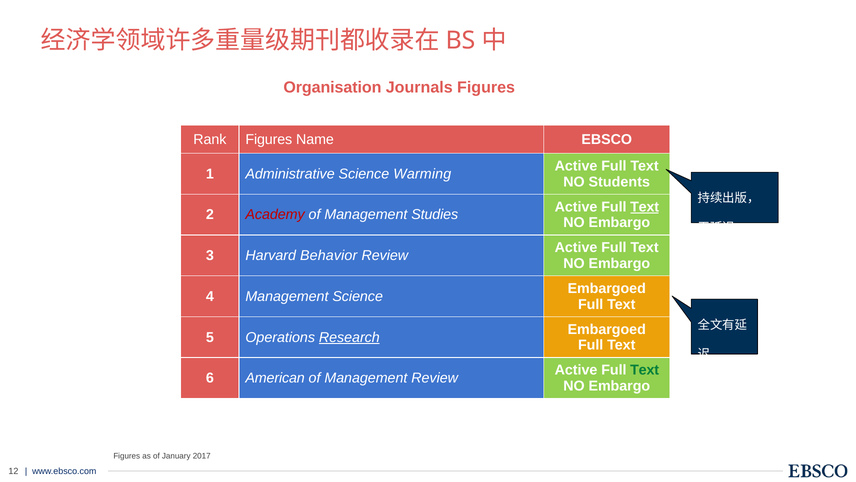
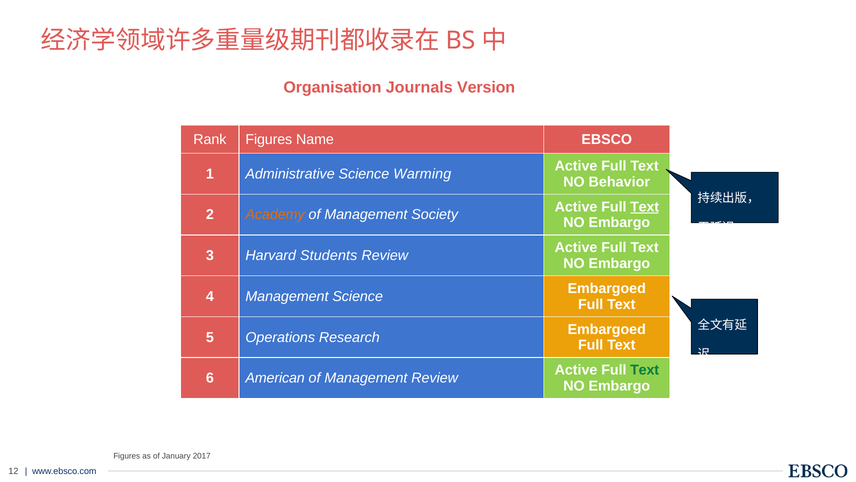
Journals Figures: Figures -> Version (486, 88)
Students: Students -> Behavior (619, 182)
Academy colour: red -> orange (275, 215)
Studies: Studies -> Society (435, 215)
Behavior: Behavior -> Students (329, 255)
Research underline: present -> none (349, 337)
